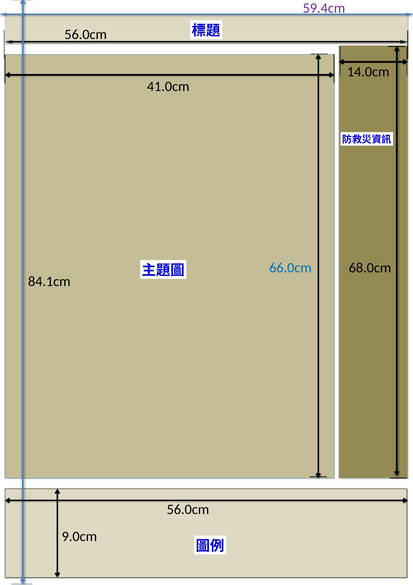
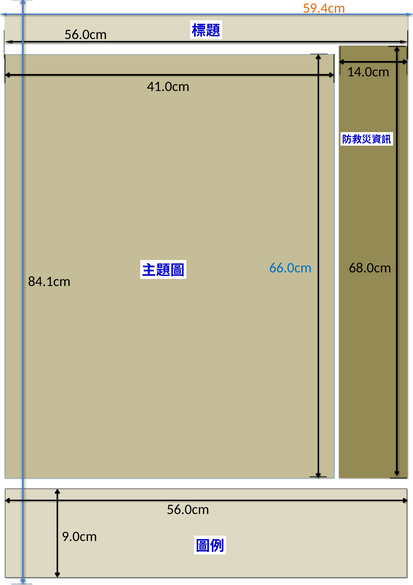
59.4cm colour: purple -> orange (324, 8)
